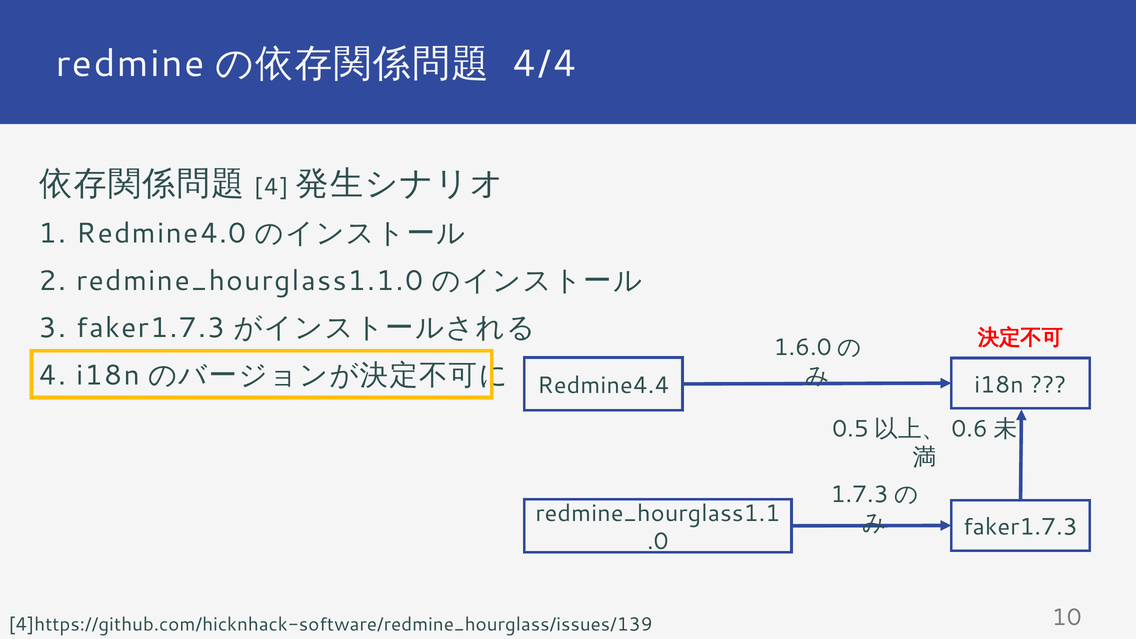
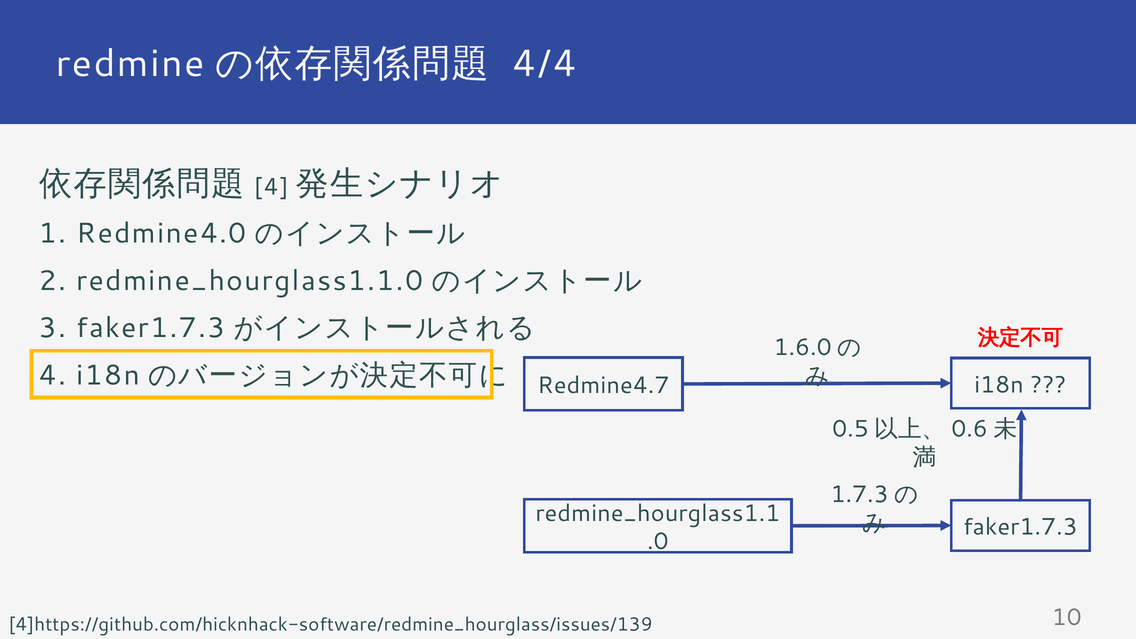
Redmine4.4: Redmine4.4 -> Redmine4.7 (603, 386)
